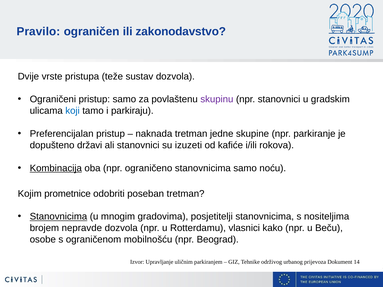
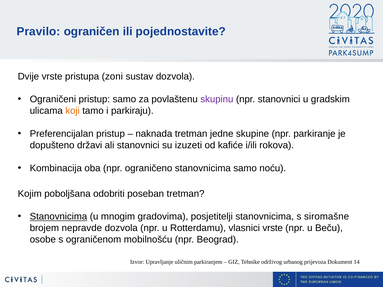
zakonodavstvo: zakonodavstvo -> pojednostavite (181, 31)
teže: teže -> zoni (112, 76)
koji colour: blue -> orange (73, 111)
Kombinacija underline: present -> none (56, 168)
prometnice: prometnice -> poboljšana (67, 194)
nositeljima: nositeljima -> siromašne (327, 217)
vlasnici kako: kako -> vrste (273, 228)
